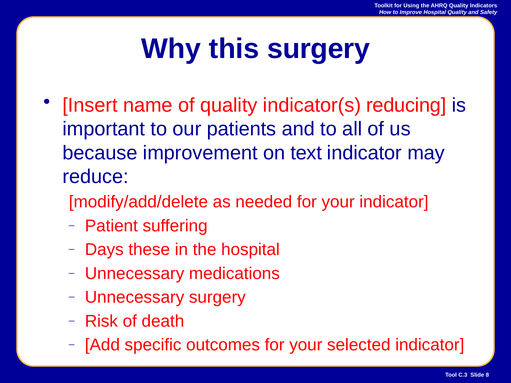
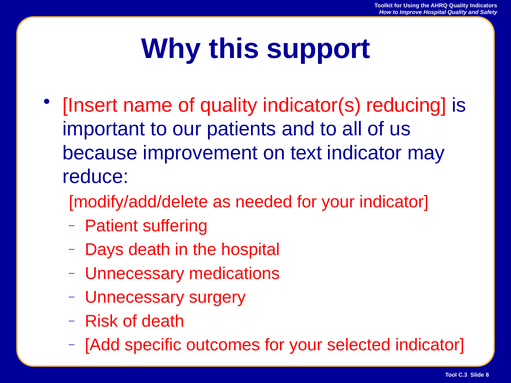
this surgery: surgery -> support (319, 49)
Days these: these -> death (149, 250)
